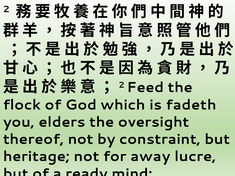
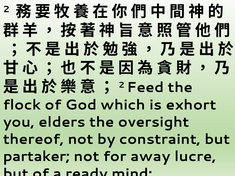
fadeth: fadeth -> exhort (191, 105)
heritage: heritage -> partaker (36, 157)
